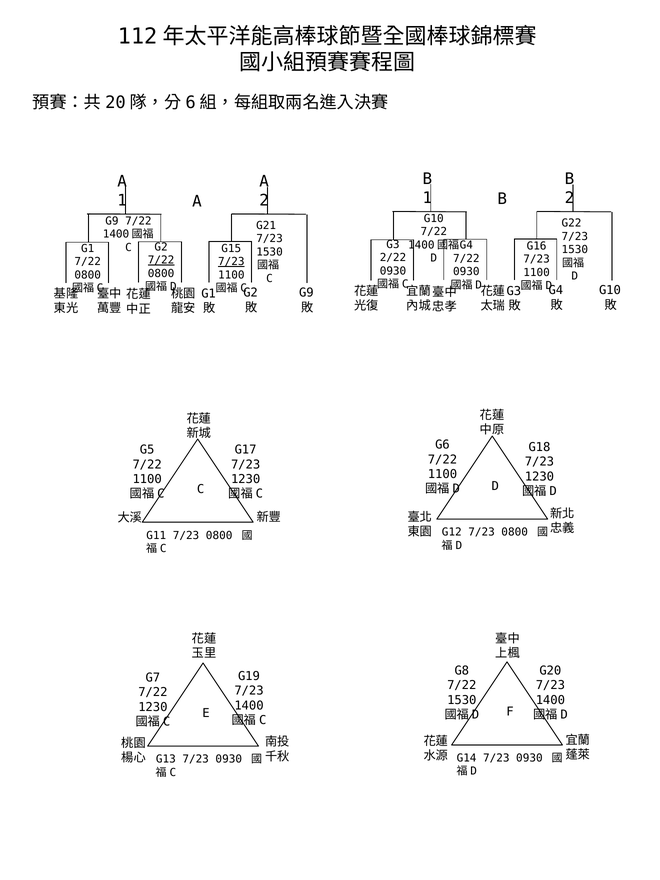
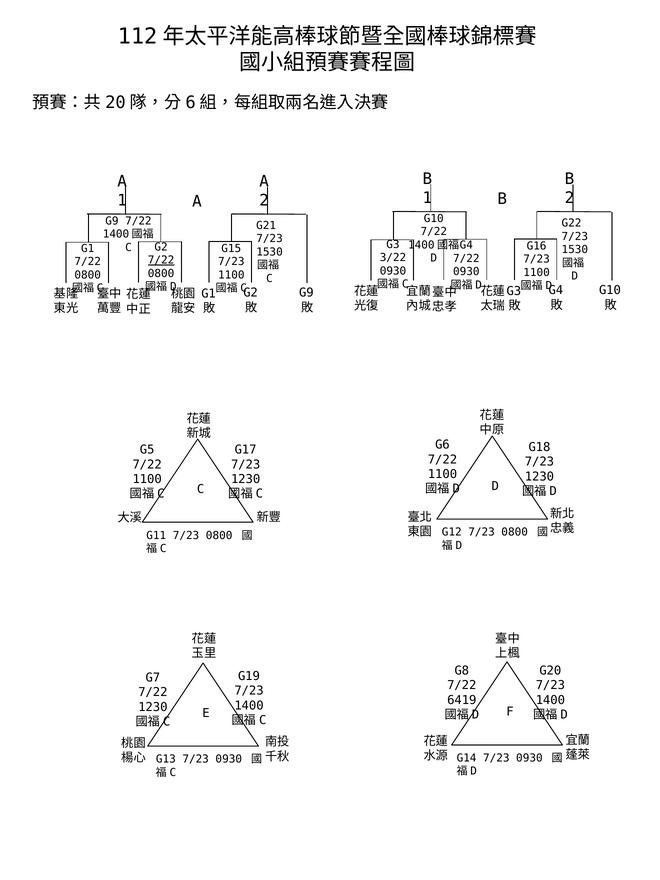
2/22: 2/22 -> 3/22 (393, 258)
7/23 underline: present -> none (231, 262)
1530: 1530 -> 6419 (462, 700)
